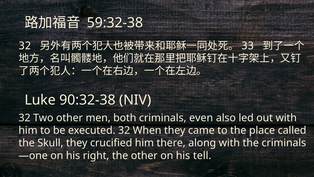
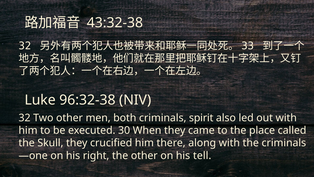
59:32-38: 59:32-38 -> 43:32-38 (115, 23)
90:32-38: 90:32-38 -> 96:32-38 (87, 100)
even: even -> spirit (201, 118)
executed 32: 32 -> 30 (124, 130)
